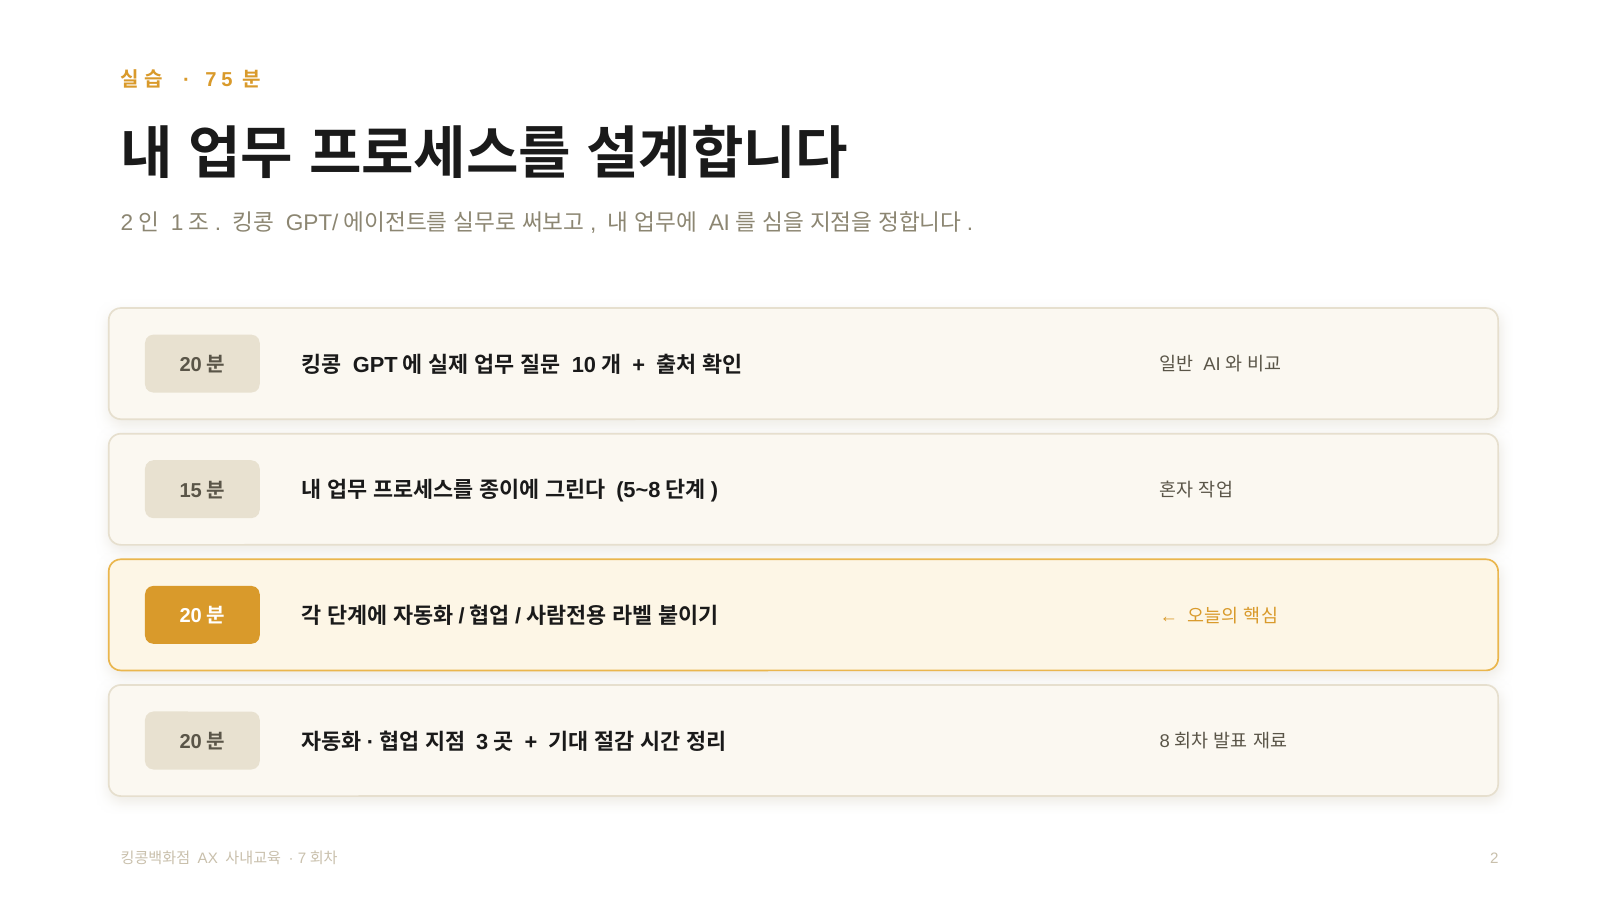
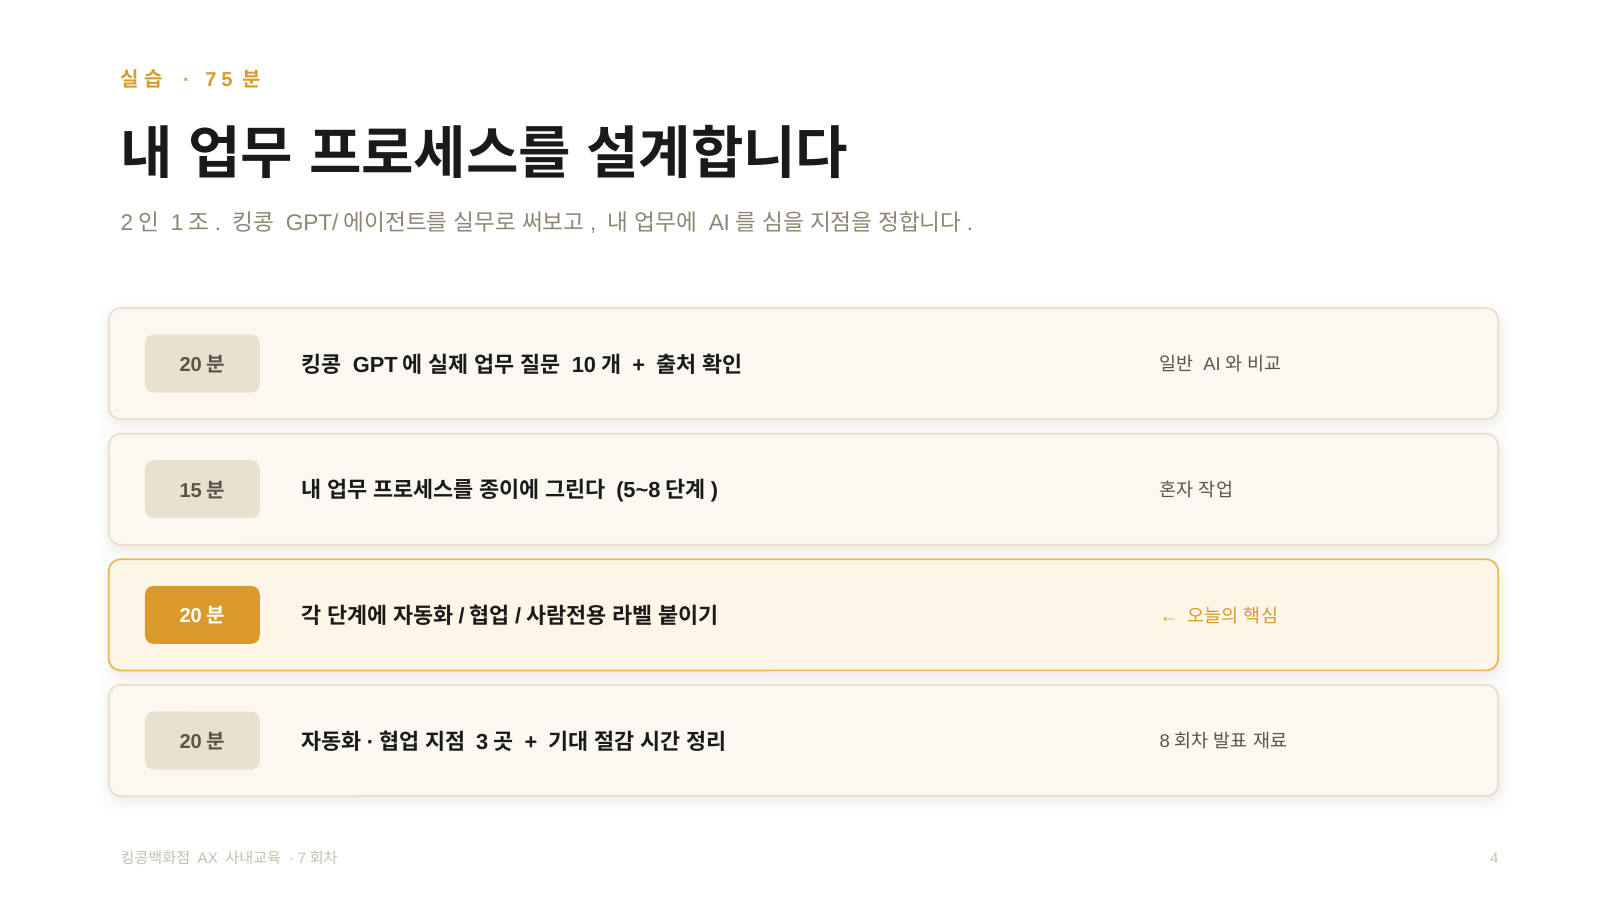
2: 2 -> 4 (1494, 859)
